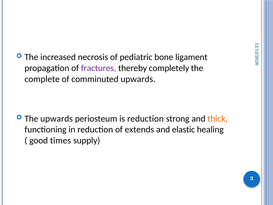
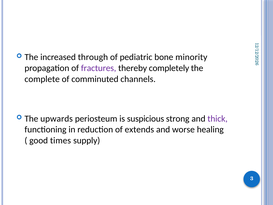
necrosis: necrosis -> through (93, 57)
ligament: ligament -> minority (191, 57)
comminuted upwards: upwards -> channels (138, 79)
is reduction: reduction -> suspicious (146, 119)
thick colour: orange -> purple (218, 119)
elastic: elastic -> worse (183, 129)
